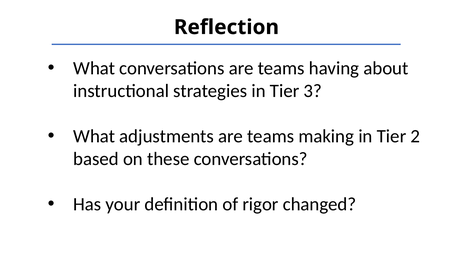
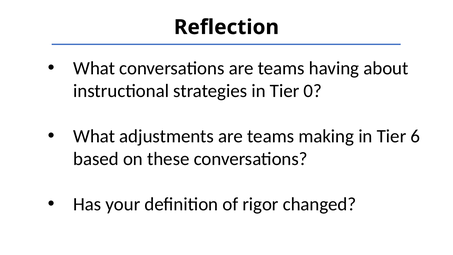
3: 3 -> 0 (313, 91)
2: 2 -> 6 (415, 136)
